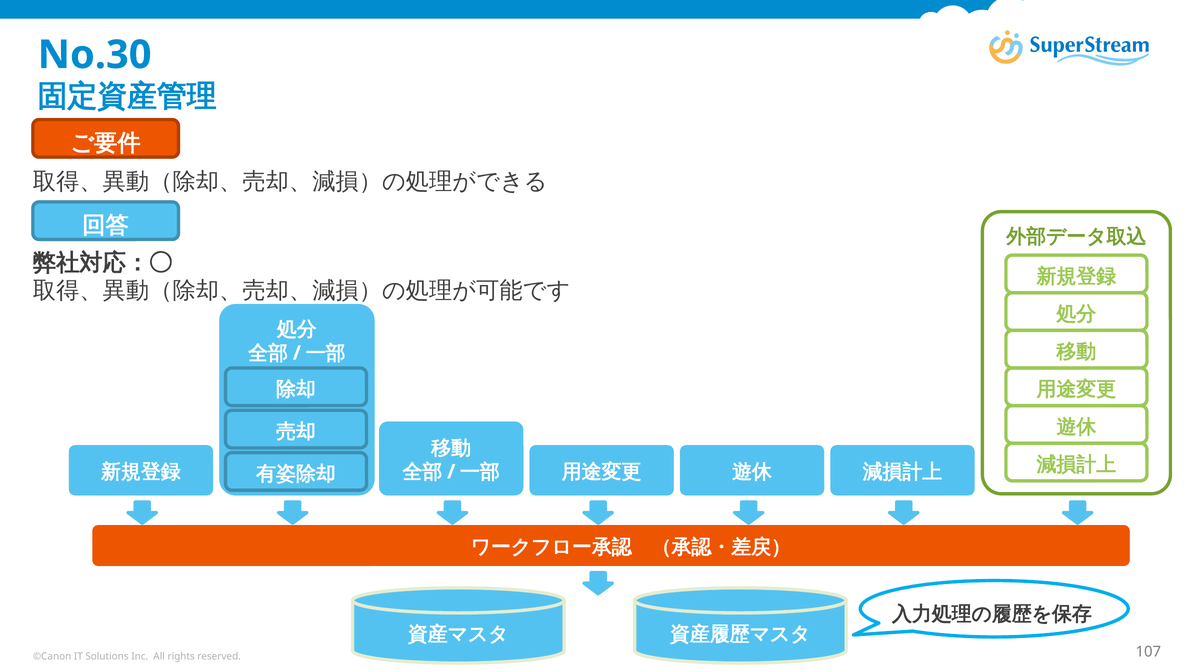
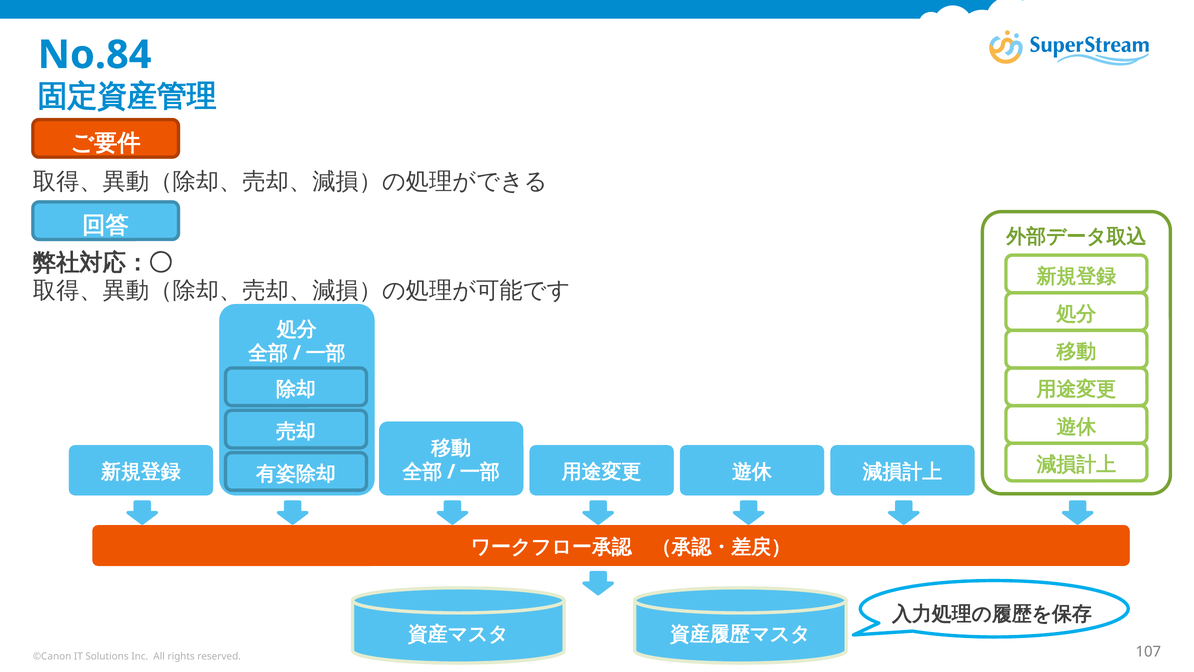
No.30: No.30 -> No.84 (95, 55)
